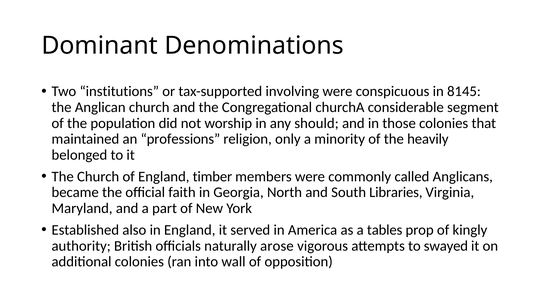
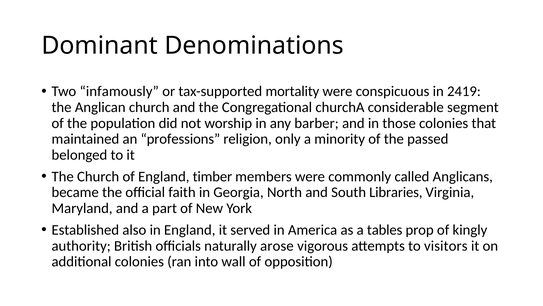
institutions: institutions -> infamously (119, 91)
involving: involving -> mortality (292, 91)
8145: 8145 -> 2419 (464, 91)
should: should -> barber (317, 123)
heavily: heavily -> passed (428, 139)
swayed: swayed -> visitors (446, 245)
